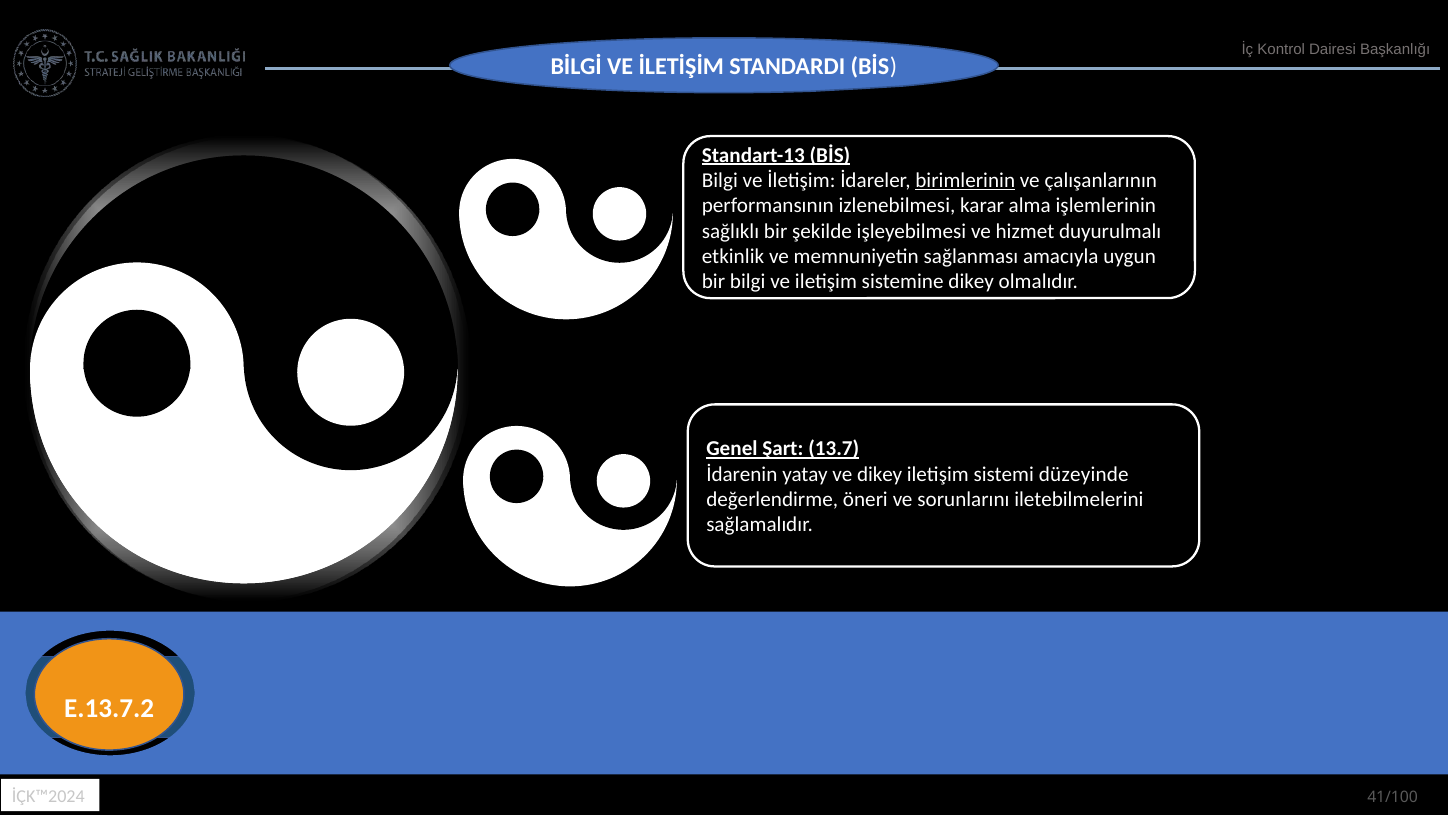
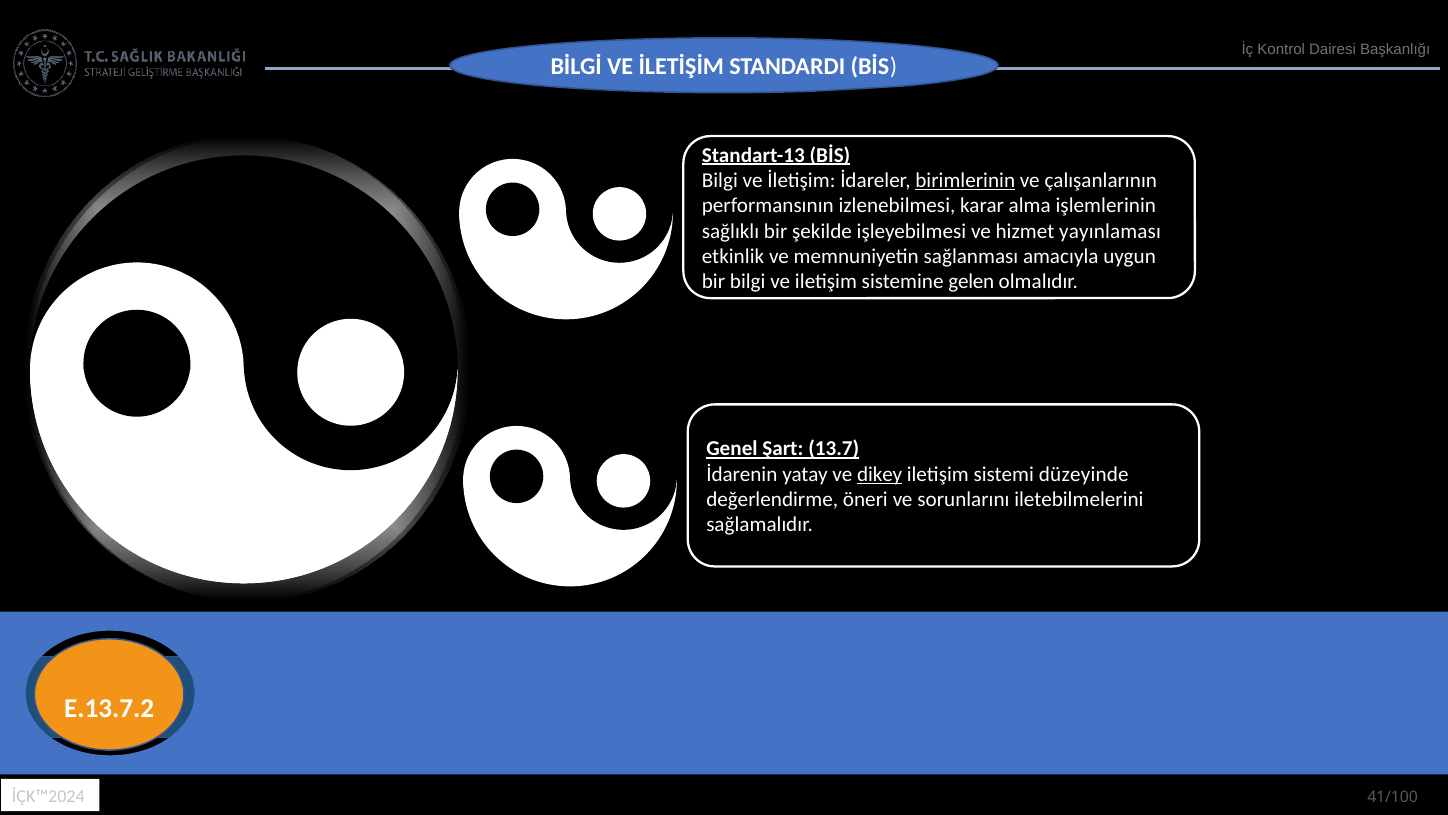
duyurulmalı: duyurulmalı -> yayınlaması (1110, 231)
sistemine dikey: dikey -> gelen (971, 282)
dikey underline: none -> present (880, 474)
